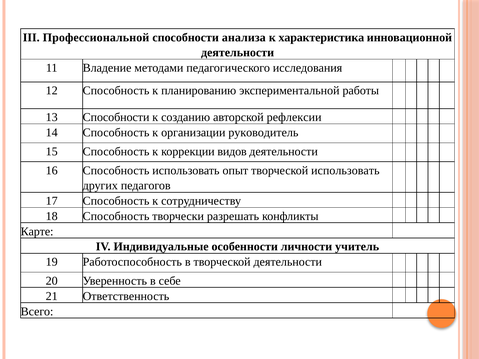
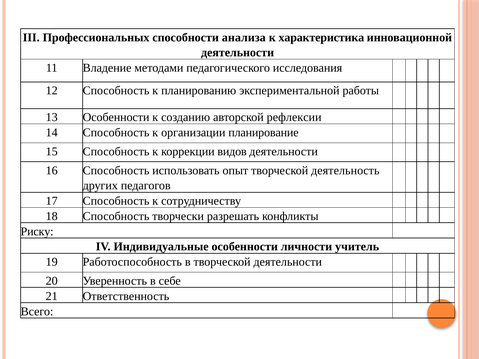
Профессиональной: Профессиональной -> Профессиональных (96, 37)
13 Способности: Способности -> Особенности (116, 117)
руководитель: руководитель -> планирование (263, 133)
творческой использовать: использовать -> деятельность (345, 171)
Карте: Карте -> Риску (37, 232)
